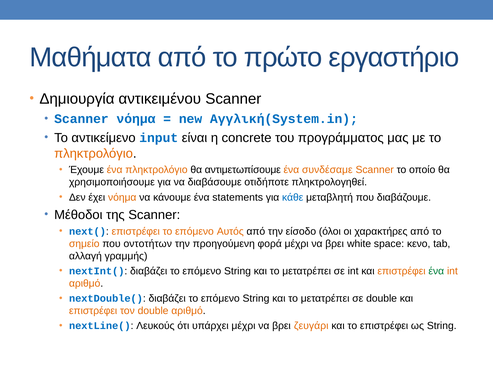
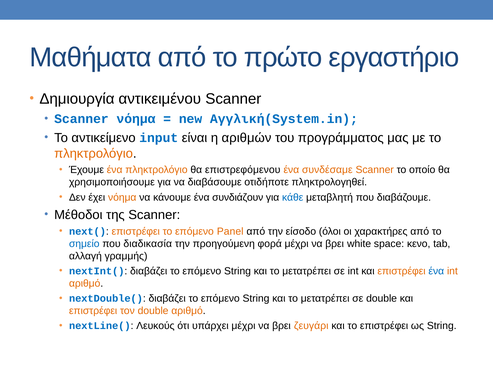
concrete: concrete -> αριθμών (247, 138)
αντιμετωπίσουμε: αντιμετωπίσουμε -> επιστρεφόμενου (243, 170)
statements: statements -> συνδιάζουν (238, 197)
Αυτός: Αυτός -> Panel (230, 231)
σημείο colour: orange -> blue (84, 243)
οντοτήτων: οντοτήτων -> διαδικασία (148, 243)
ένα colour: green -> blue (436, 271)
